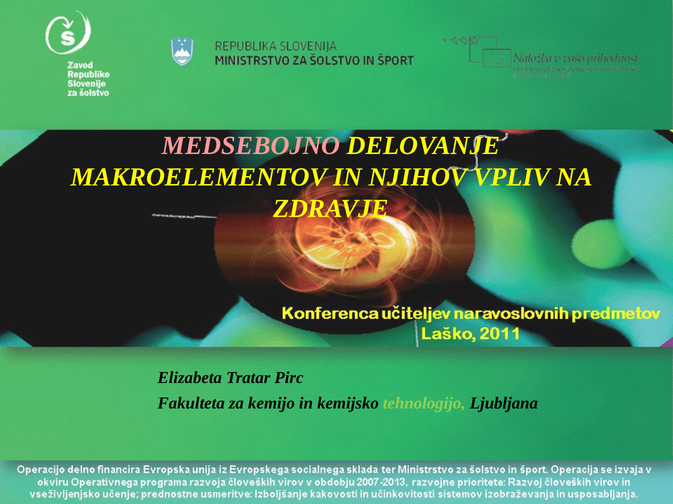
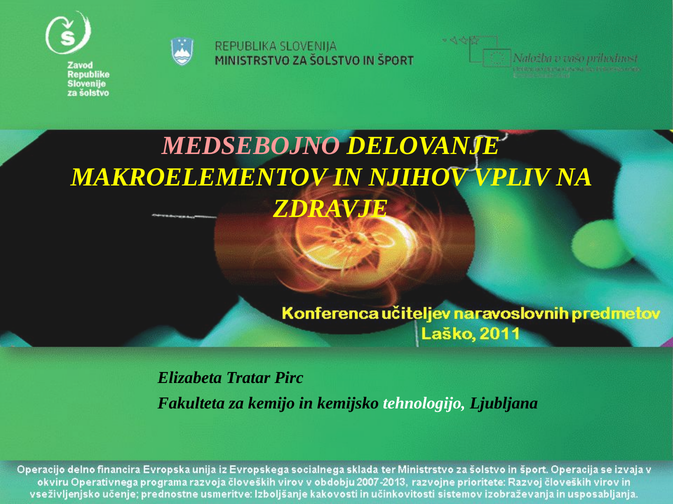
tehnologijo colour: light green -> white (424, 404)
